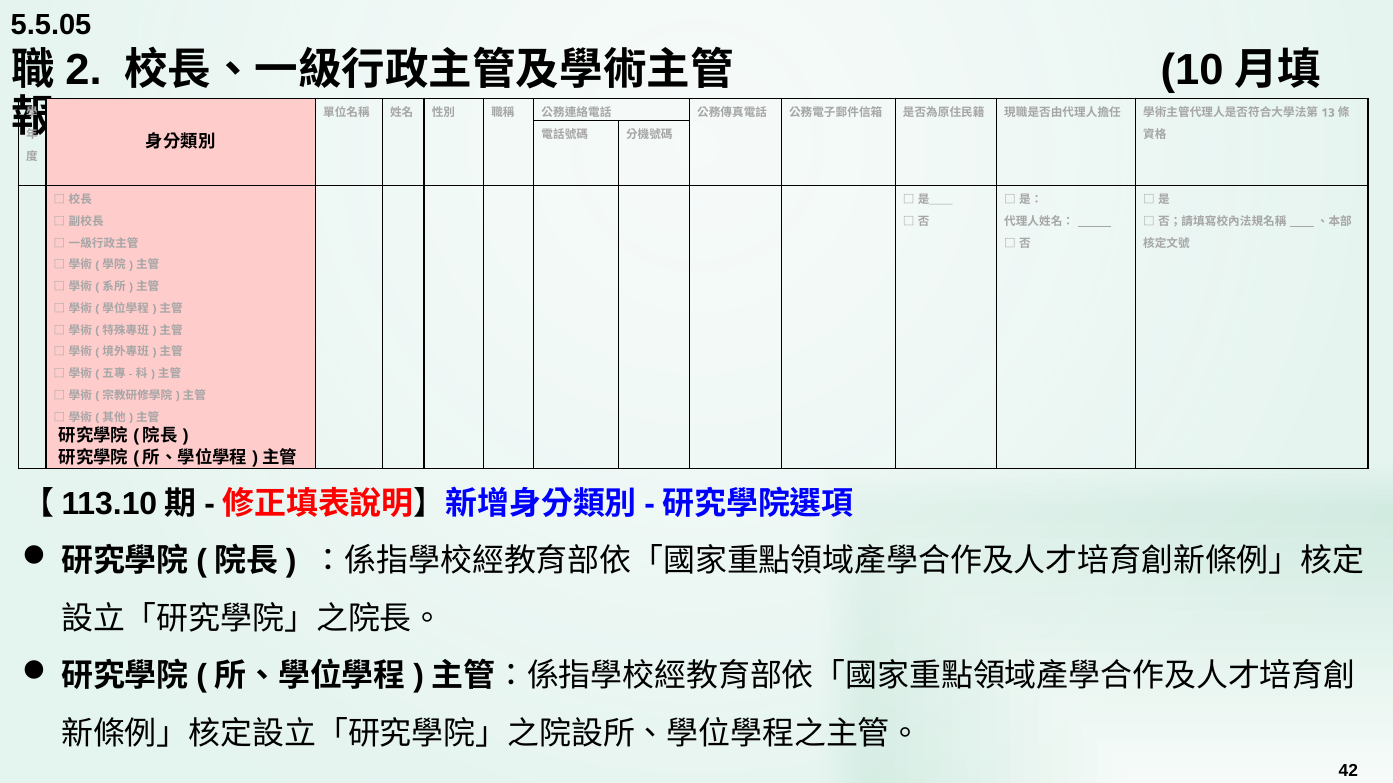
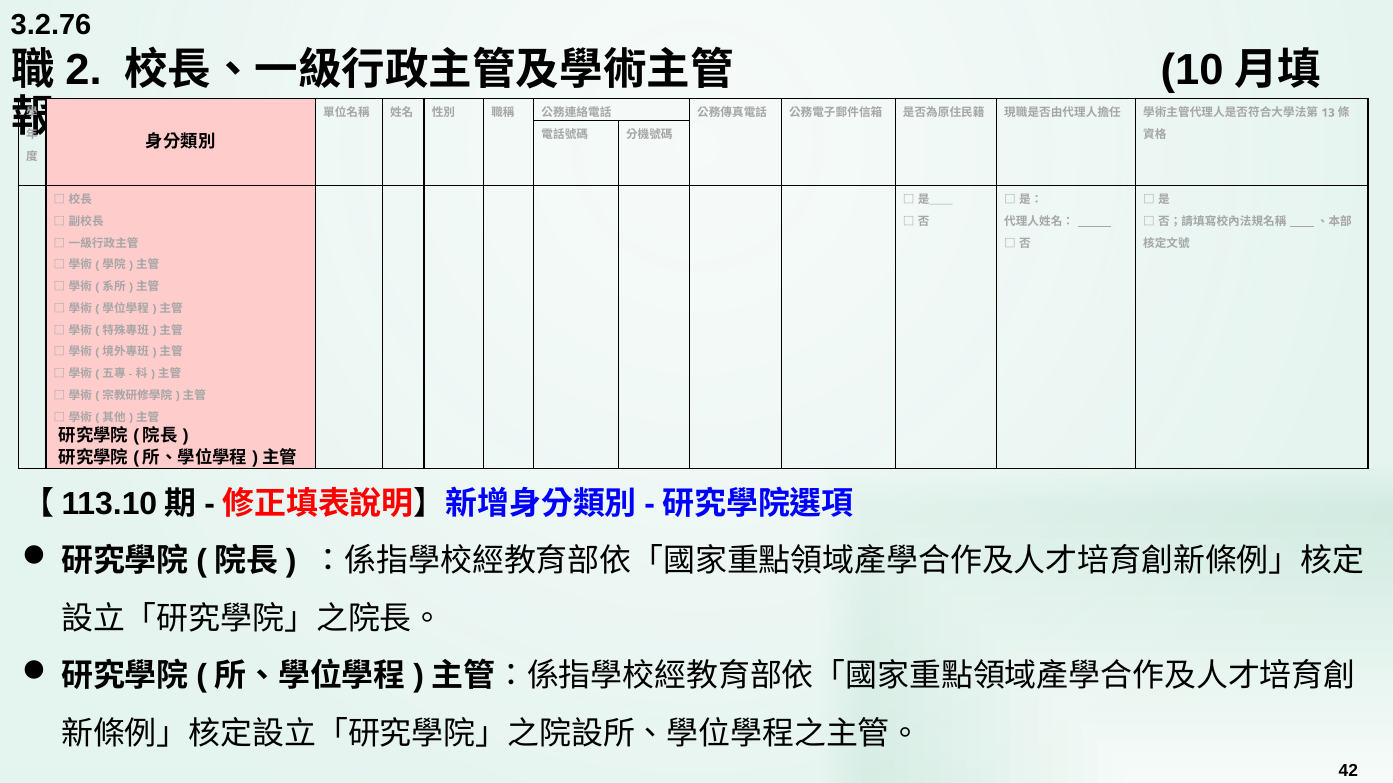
5.5.05: 5.5.05 -> 3.2.76 (51, 25)
